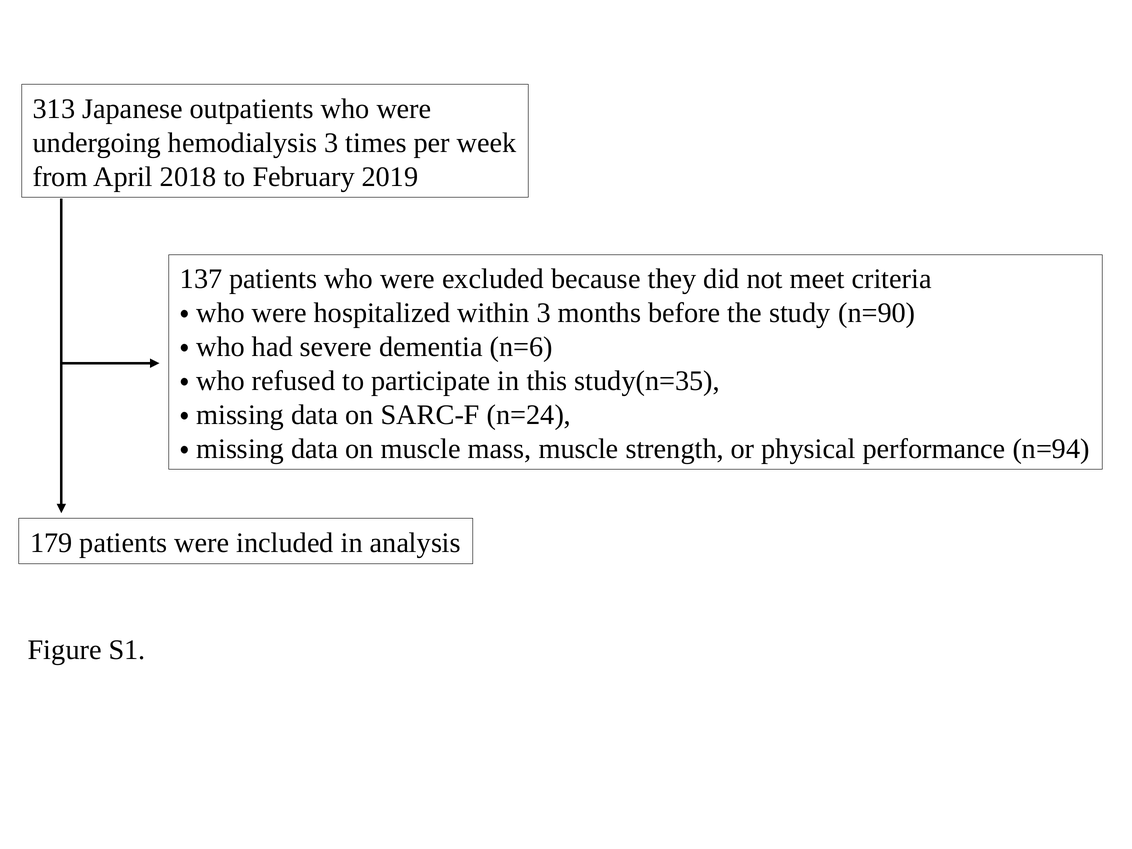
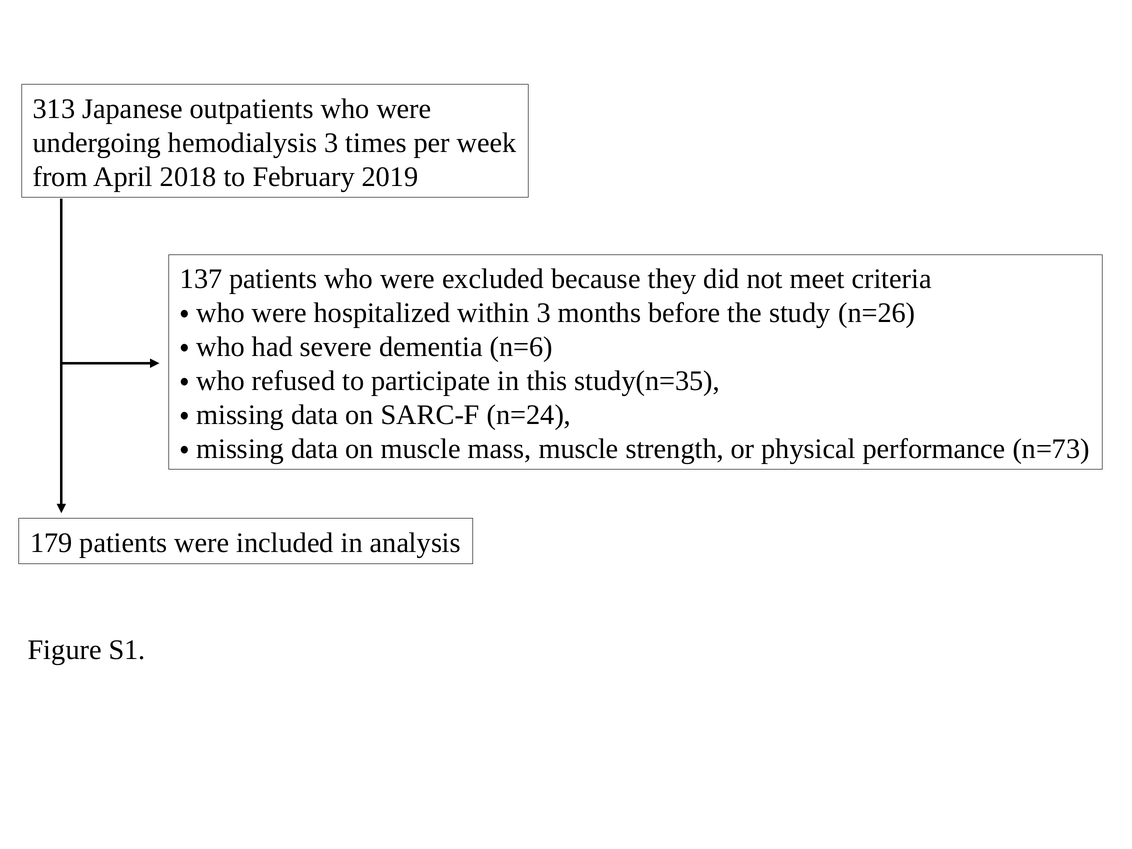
n=90: n=90 -> n=26 (877, 313)
n=94: n=94 -> n=73 (1051, 449)
